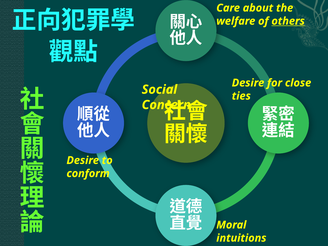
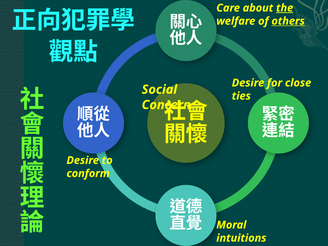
the underline: none -> present (285, 8)
